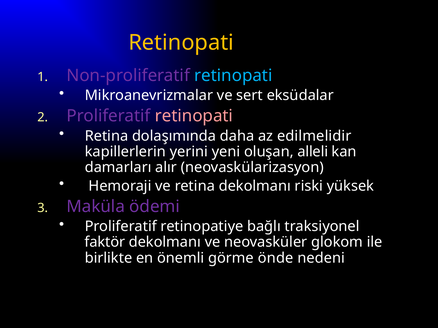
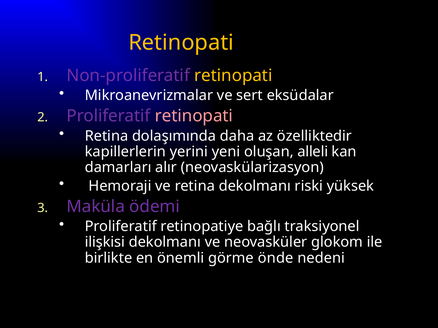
retinopati colour: light blue -> yellow (233, 76)
edilmelidir: edilmelidir -> özelliktedir (314, 136)
faktör: faktör -> ilişkisi (105, 243)
